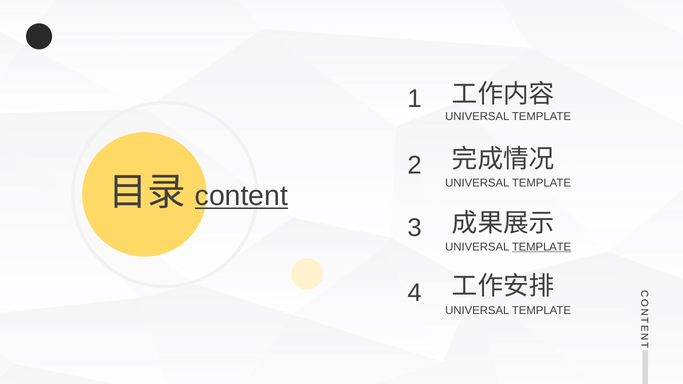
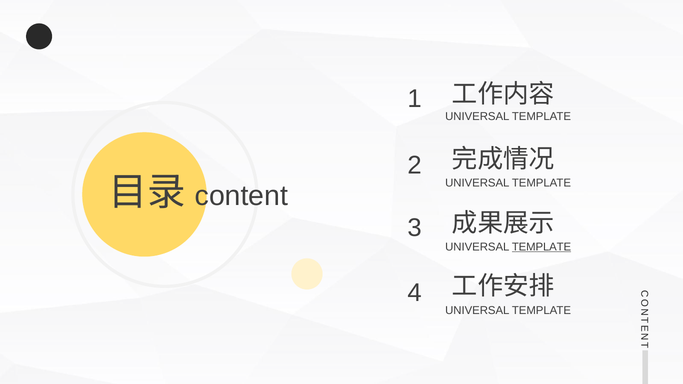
content underline: present -> none (241, 196)
